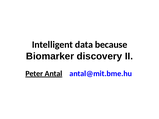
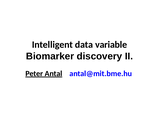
because: because -> variable (111, 45)
